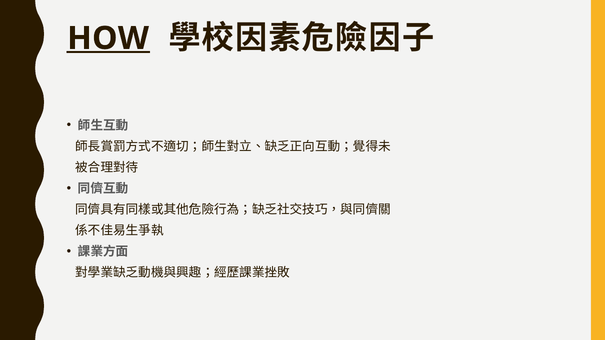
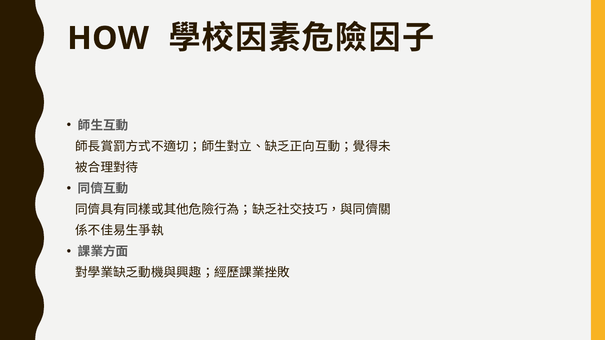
HOW underline: present -> none (108, 38)
